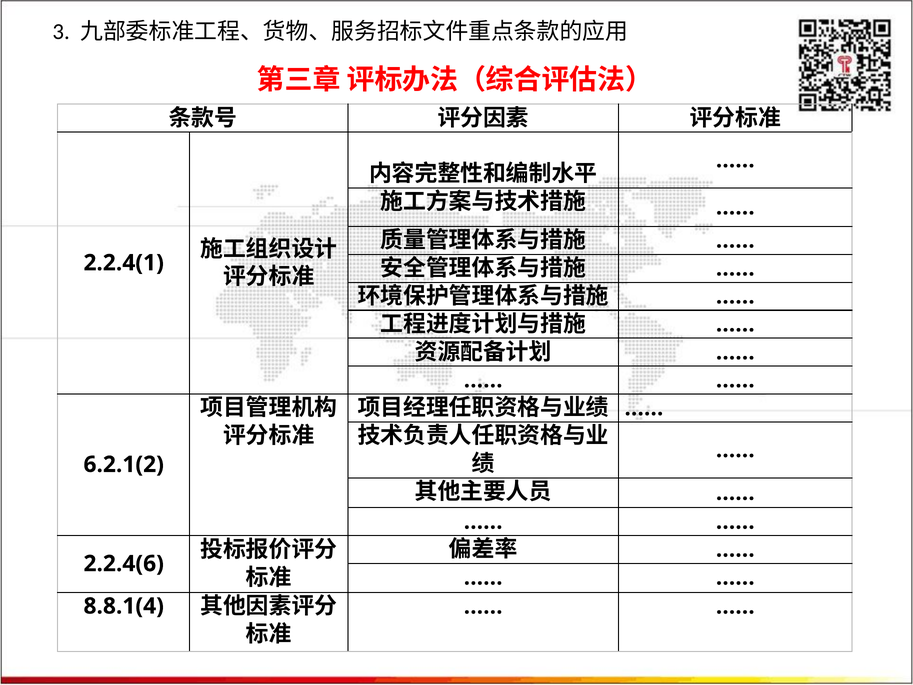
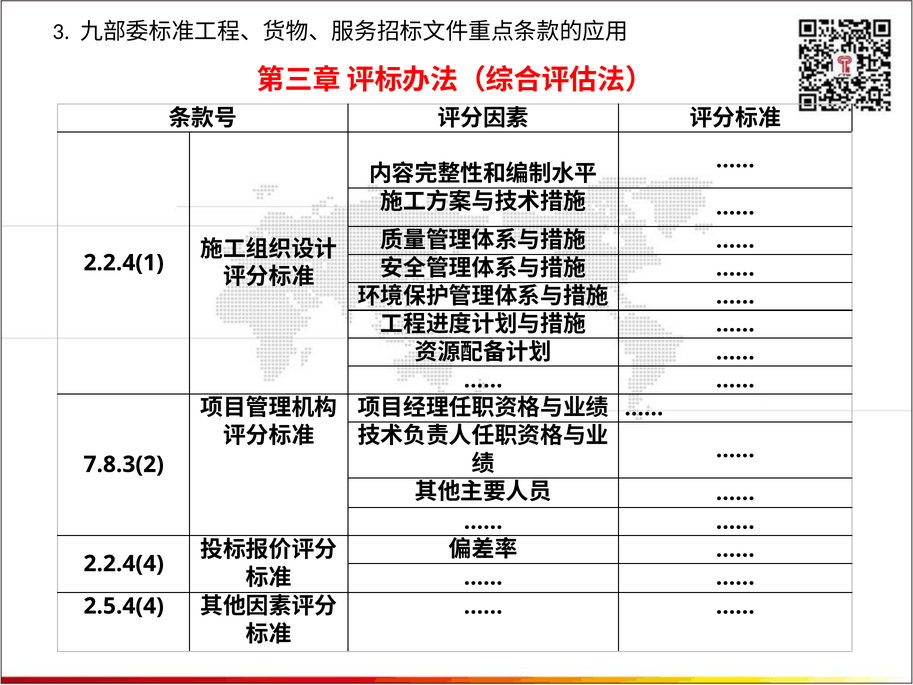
6.2.1(2: 6.2.1(2 -> 7.8.3(2 (124, 464)
2.2.4(6: 2.2.4(6 -> 2.2.4(4 (124, 563)
8.8.1(4: 8.8.1(4 -> 2.5.4(4 (124, 606)
